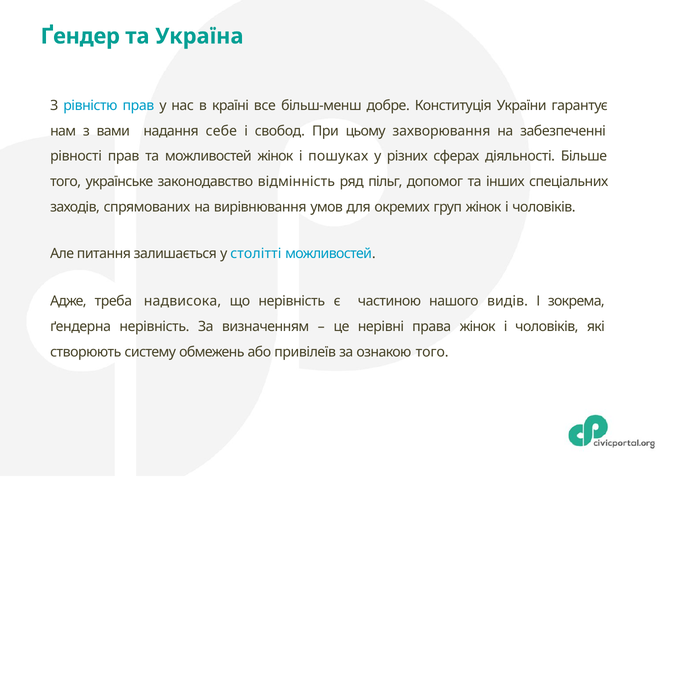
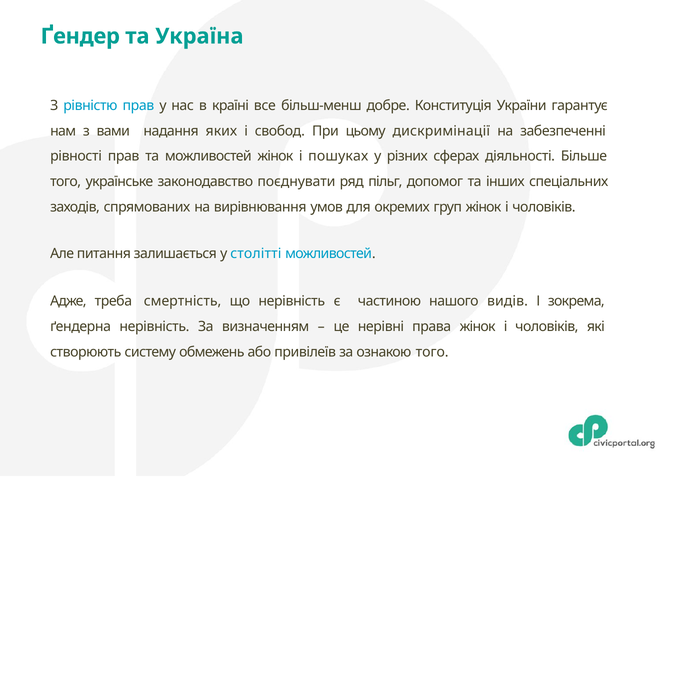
себе: себе -> яких (221, 131)
захворювання: захворювання -> дискримінації (441, 131)
відмінність: відмінність -> поєднувати (296, 182)
надвисока: надвисока -> смертність (183, 301)
